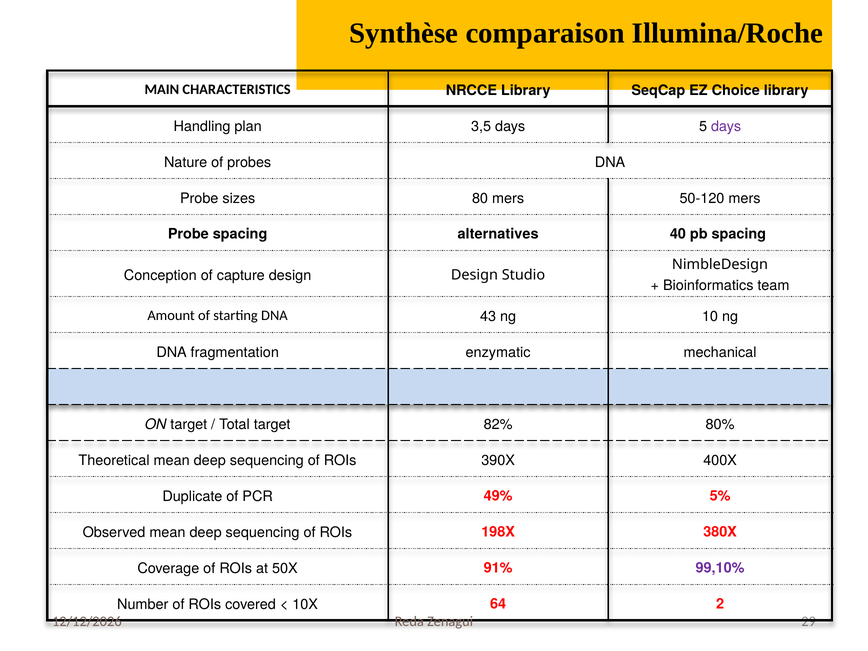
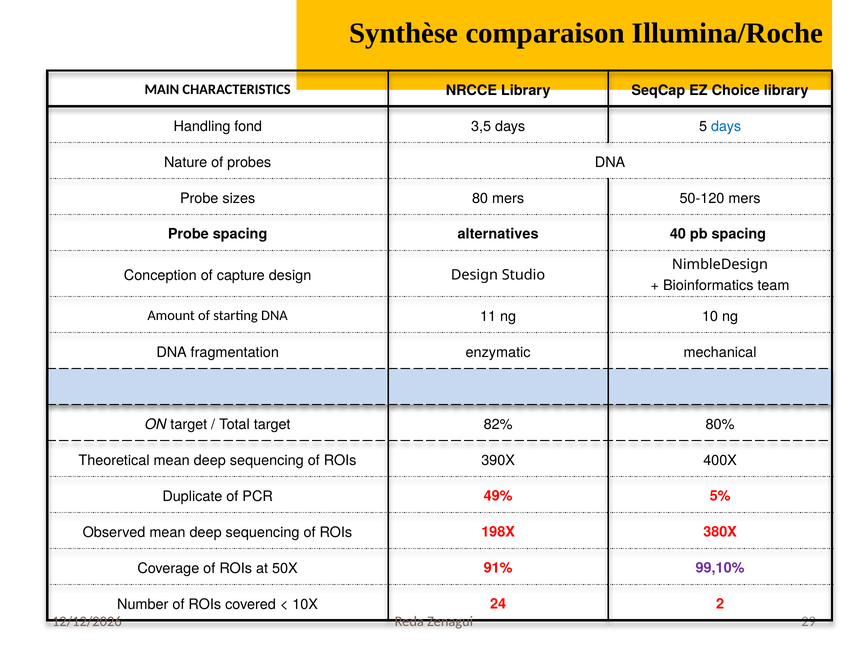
plan: plan -> fond (248, 127)
days colour: purple -> blue (726, 127)
43: 43 -> 11 (488, 317)
64: 64 -> 24 (498, 604)
